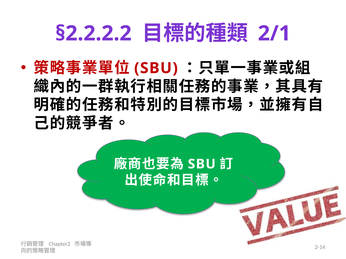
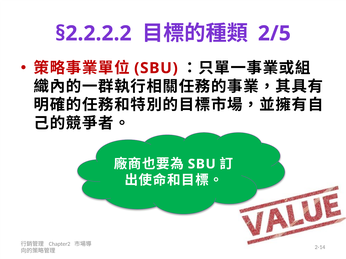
2/1: 2/1 -> 2/5 (274, 33)
